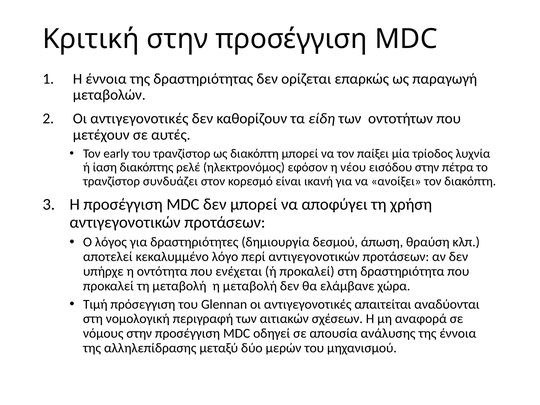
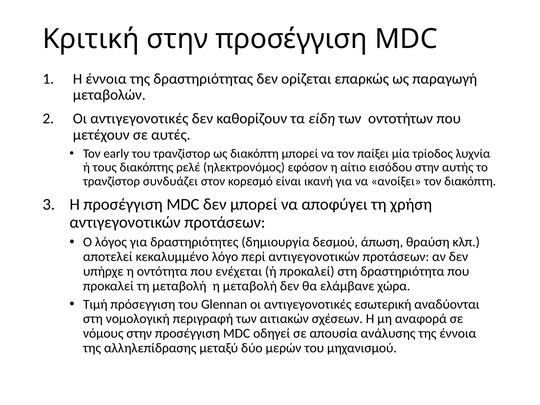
ίαση: ίαση -> τους (105, 167)
νέου: νέου -> αίτιο (353, 167)
πέτρα: πέτρα -> αυτής (458, 167)
απαιτείται: απαιτείται -> εσωτερική (383, 304)
